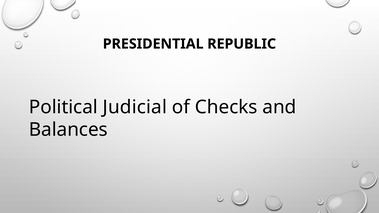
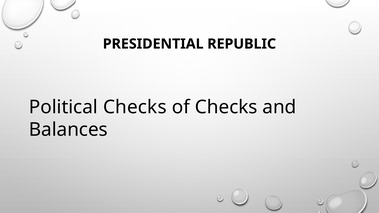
Political Judicial: Judicial -> Checks (135, 107)
